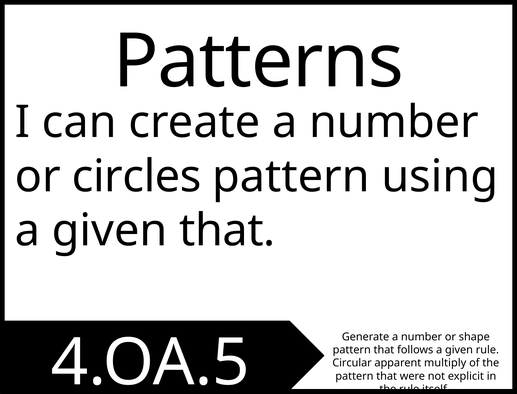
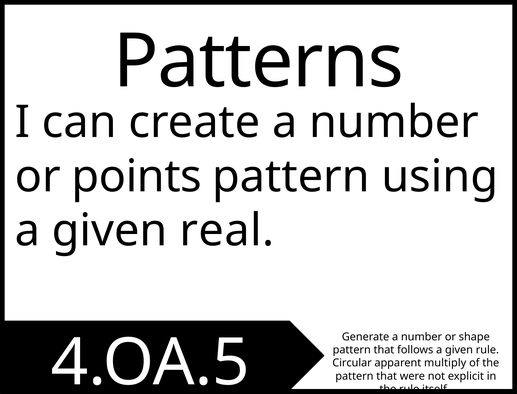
circles: circles -> points (137, 176)
given that: that -> real (227, 231)
